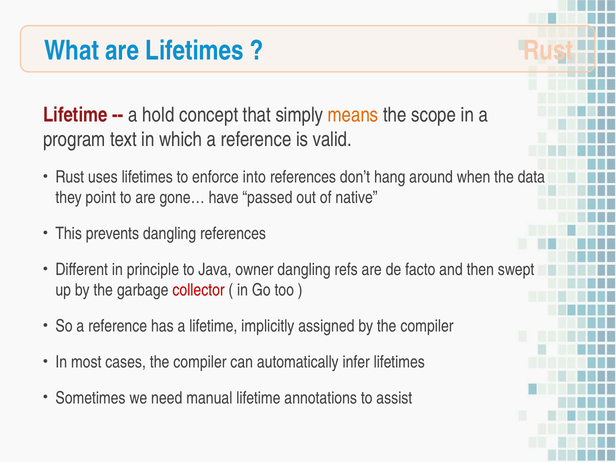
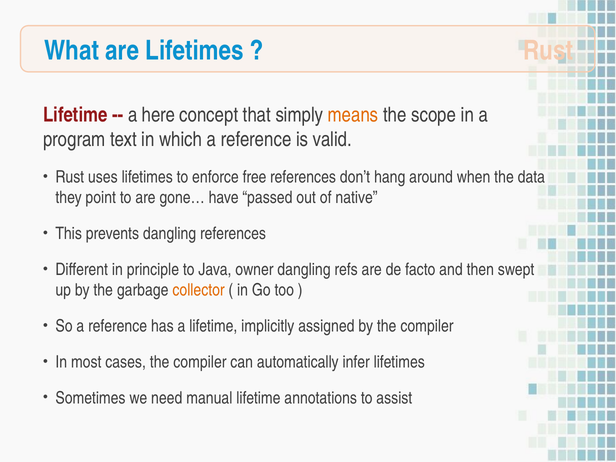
hold: hold -> here (158, 115)
into: into -> free (254, 177)
collector colour: red -> orange (199, 290)
